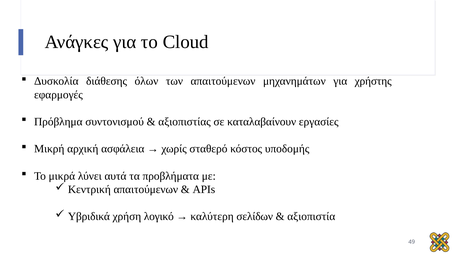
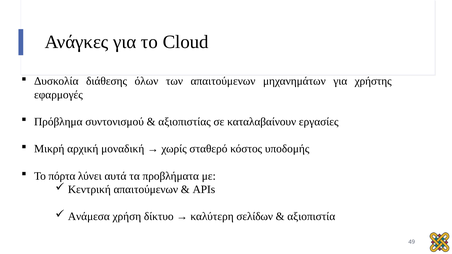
ασφάλεια: ασφάλεια -> μοναδική (123, 149)
μικρά: μικρά -> πόρτα (62, 176)
Υβριδικά: Υβριδικά -> Ανάμεσα (89, 217)
λογικό: λογικό -> δίκτυο (159, 217)
